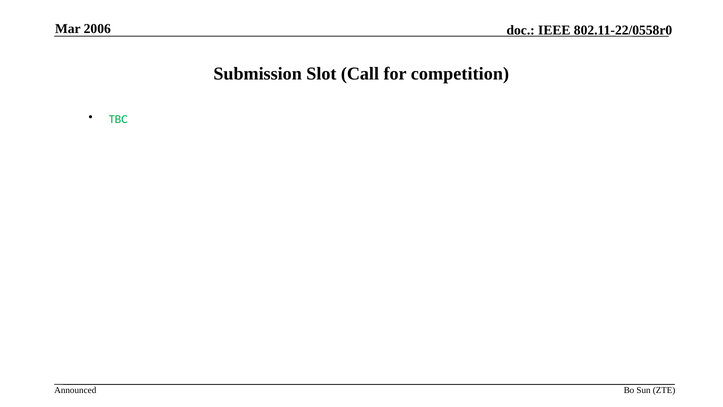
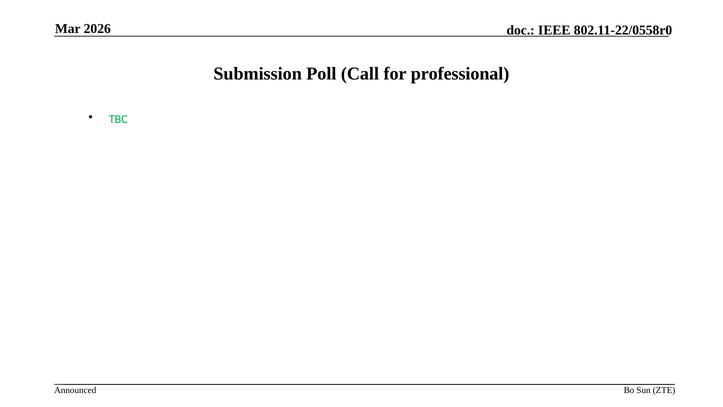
2006: 2006 -> 2026 (97, 29)
Slot: Slot -> Poll (321, 74)
competition: competition -> professional (460, 74)
